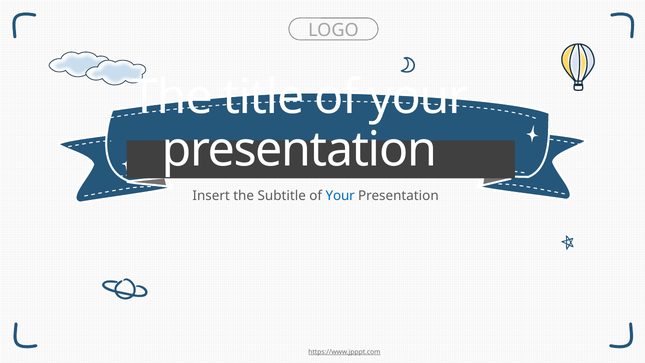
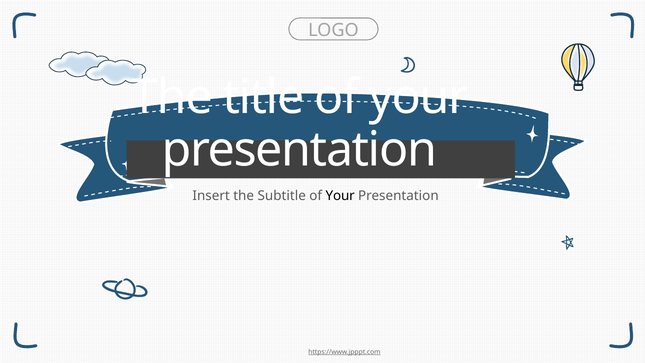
Your colour: blue -> black (340, 195)
